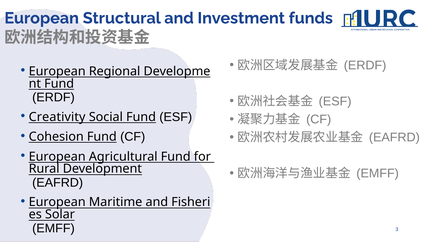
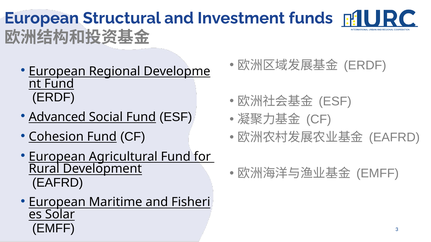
Creativity: Creativity -> Advanced (57, 117)
